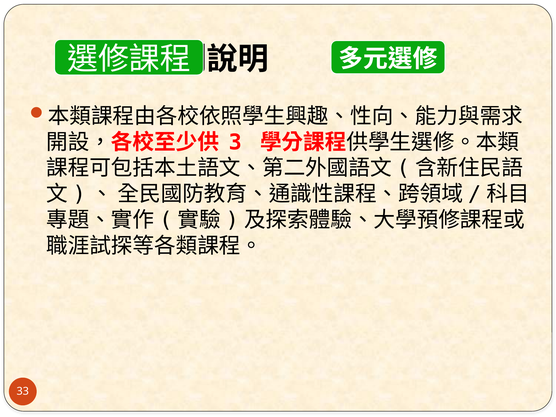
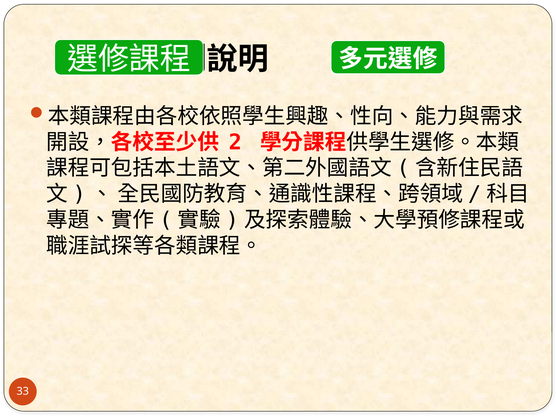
3: 3 -> 2 (235, 142)
